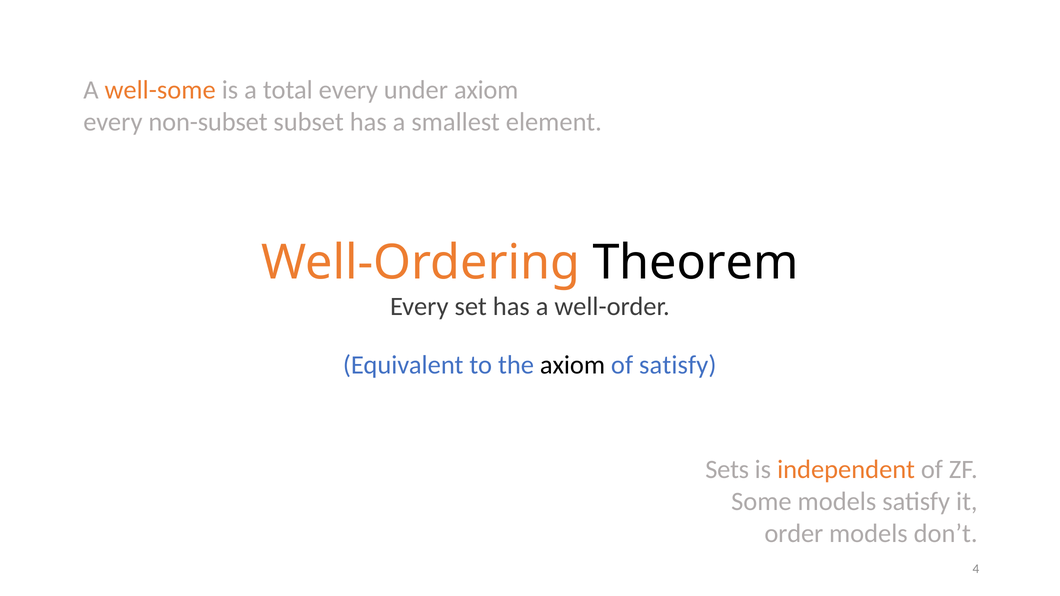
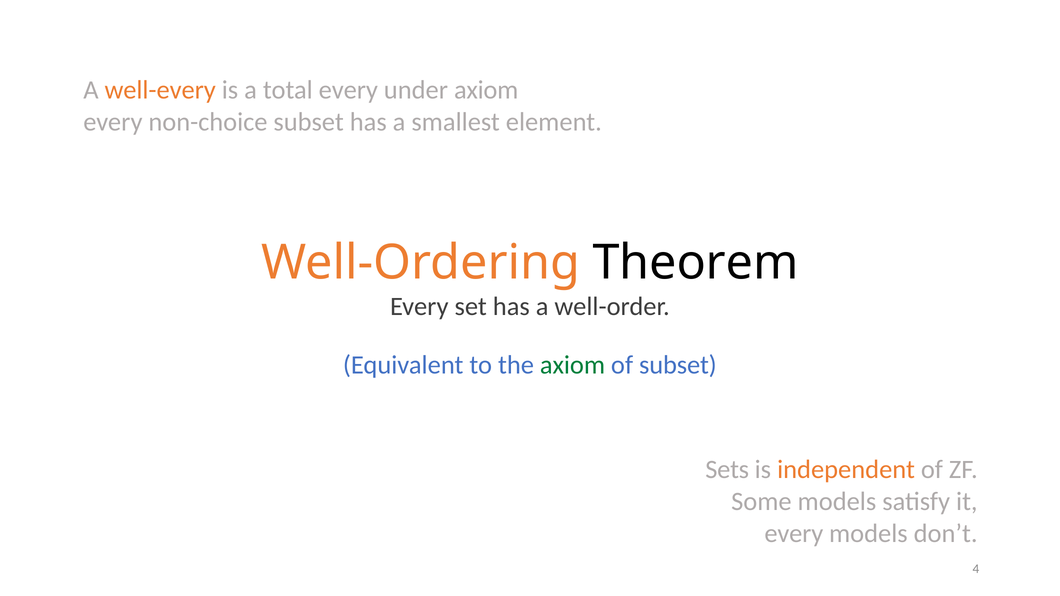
well-some: well-some -> well-every (160, 90)
non-subset: non-subset -> non-choice (208, 122)
axiom colour: black -> green (572, 365)
of satisfy: satisfy -> subset (678, 365)
order: order -> every (794, 534)
